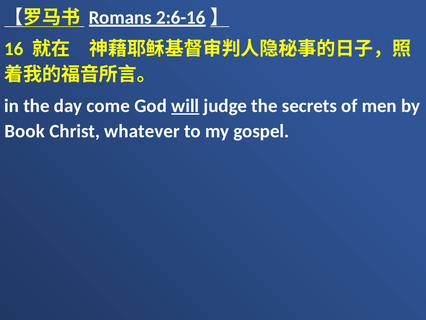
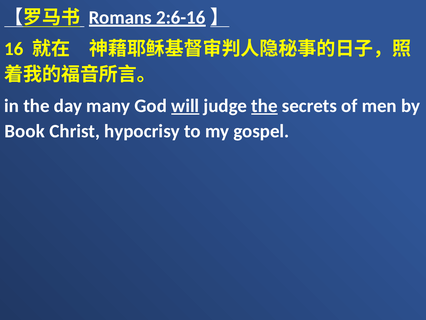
come: come -> many (108, 106)
the underline: none -> present (264, 106)
whatever: whatever -> hypocrisy (142, 131)
